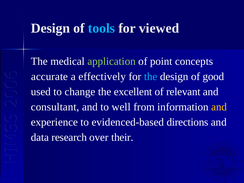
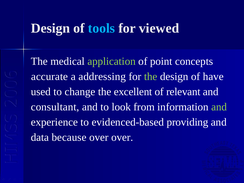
effectively: effectively -> addressing (102, 77)
the colour: light blue -> light green (151, 77)
good: good -> have (213, 77)
well: well -> look (121, 107)
and colour: yellow -> light green (219, 107)
directions: directions -> providing (188, 122)
research: research -> because (69, 137)
over their: their -> over (122, 137)
